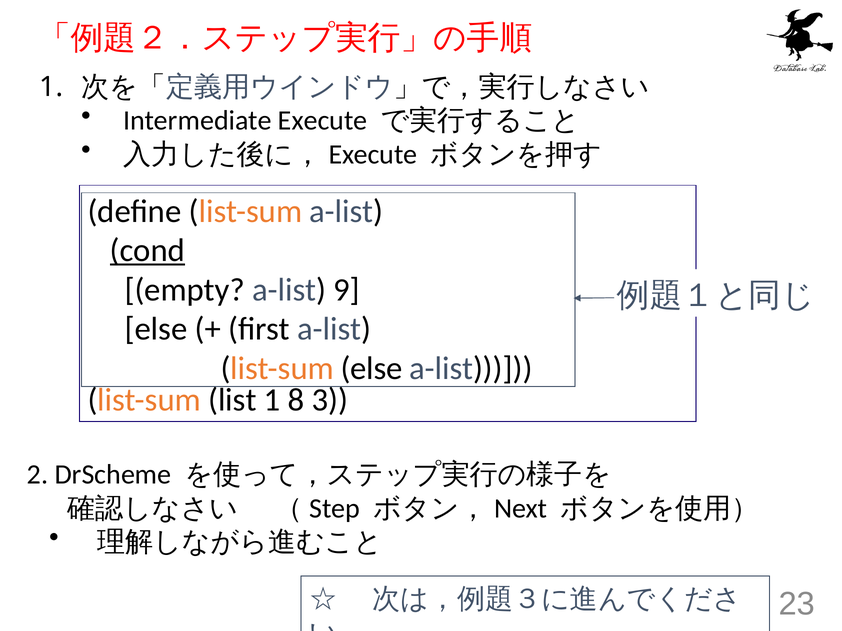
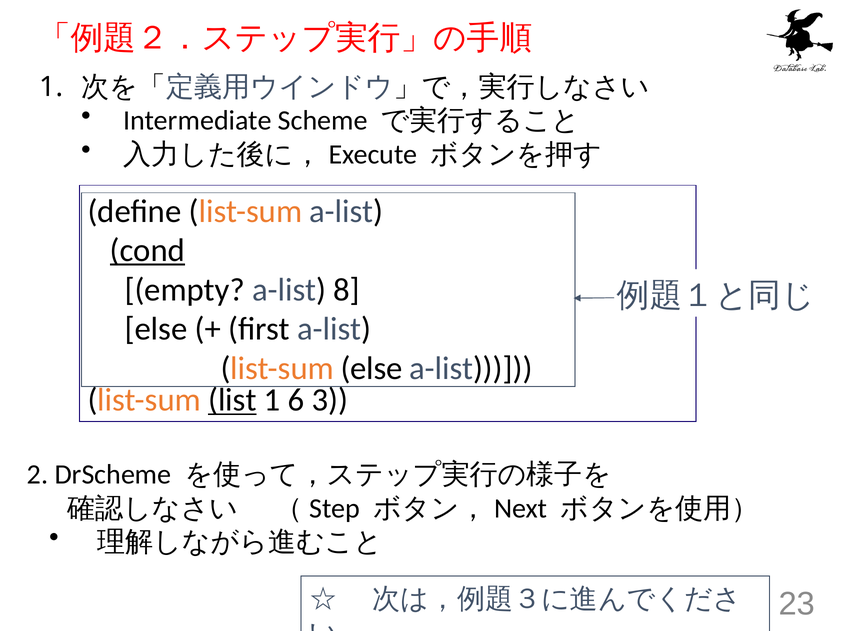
Execute: Execute -> Scheme (323, 121)
9: 9 -> 8 (347, 290)
list underline: none -> present (232, 400)
8: 8 -> 6 (296, 400)
